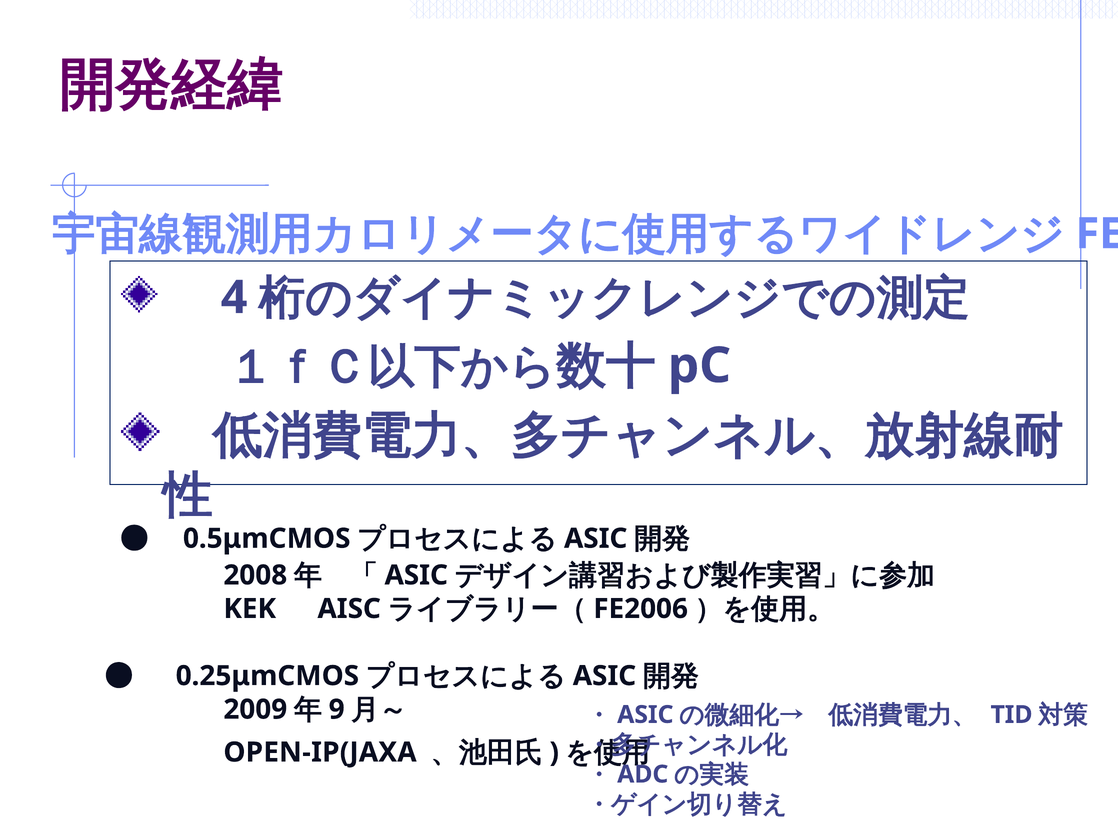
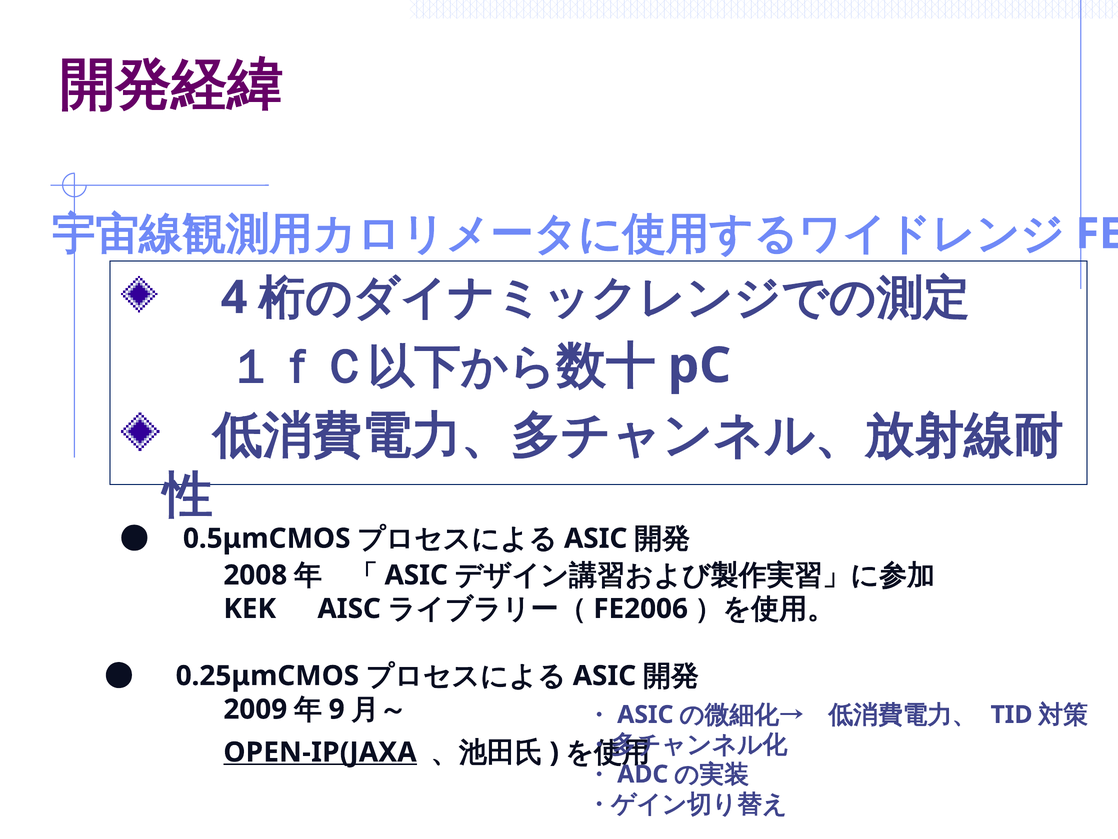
OPEN-IP(JAXA underline: none -> present (320, 752)
